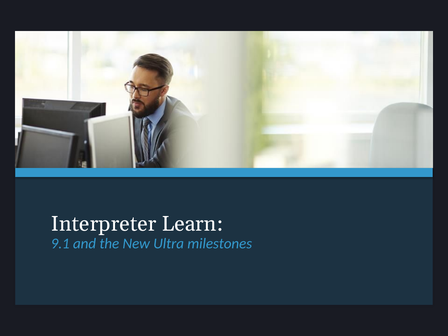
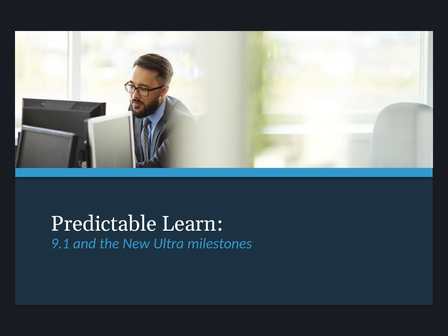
Interpreter: Interpreter -> Predictable (104, 224)
